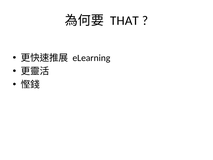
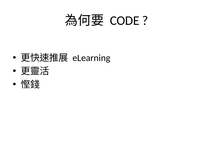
THAT: THAT -> CODE (125, 21)
